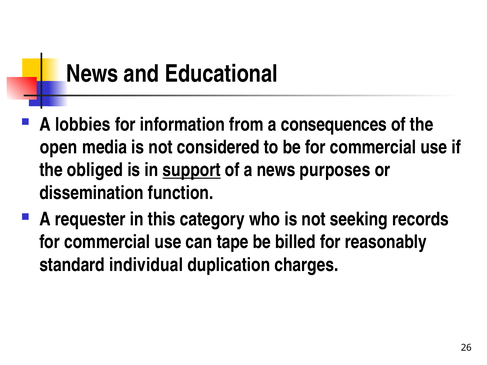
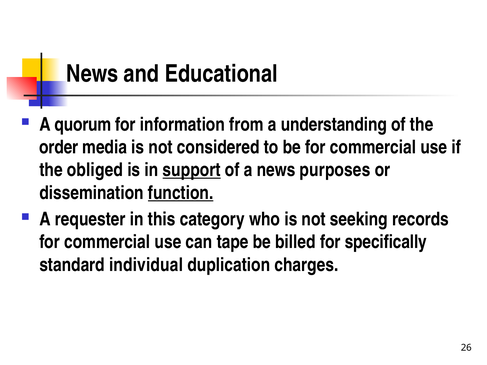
lobbies: lobbies -> quorum (83, 125)
consequences: consequences -> understanding (334, 125)
open: open -> order (59, 147)
function underline: none -> present (181, 193)
reasonably: reasonably -> specifically (386, 242)
